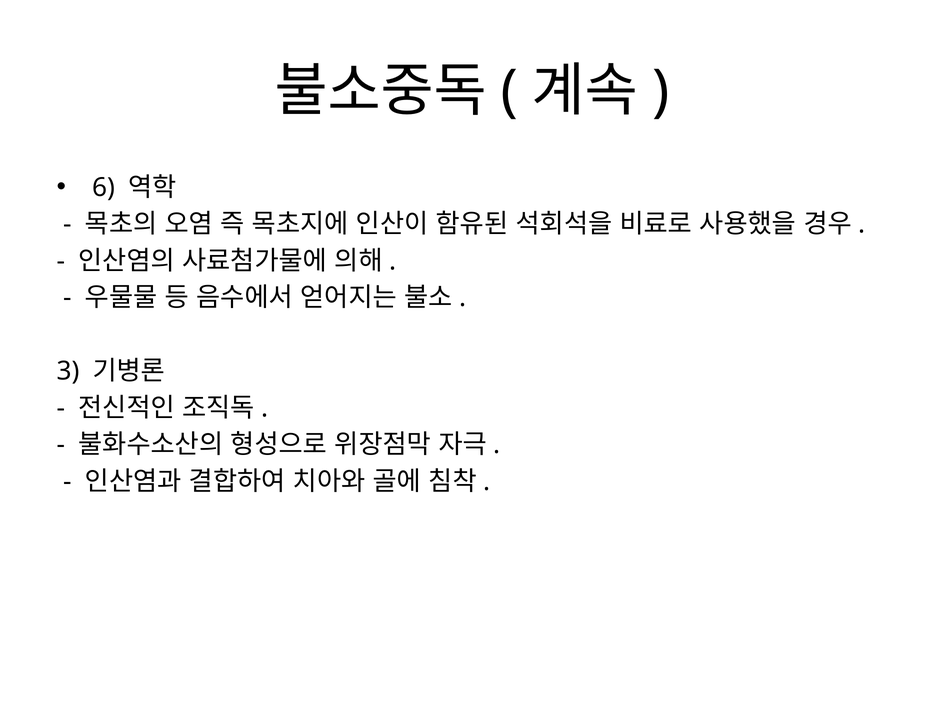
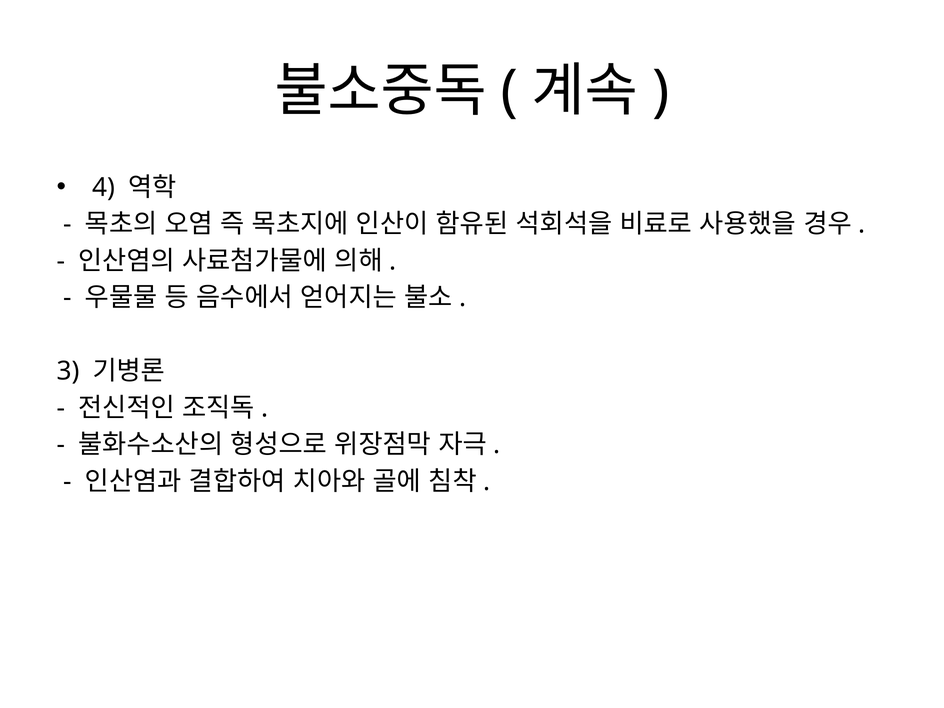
6: 6 -> 4 (103, 188)
